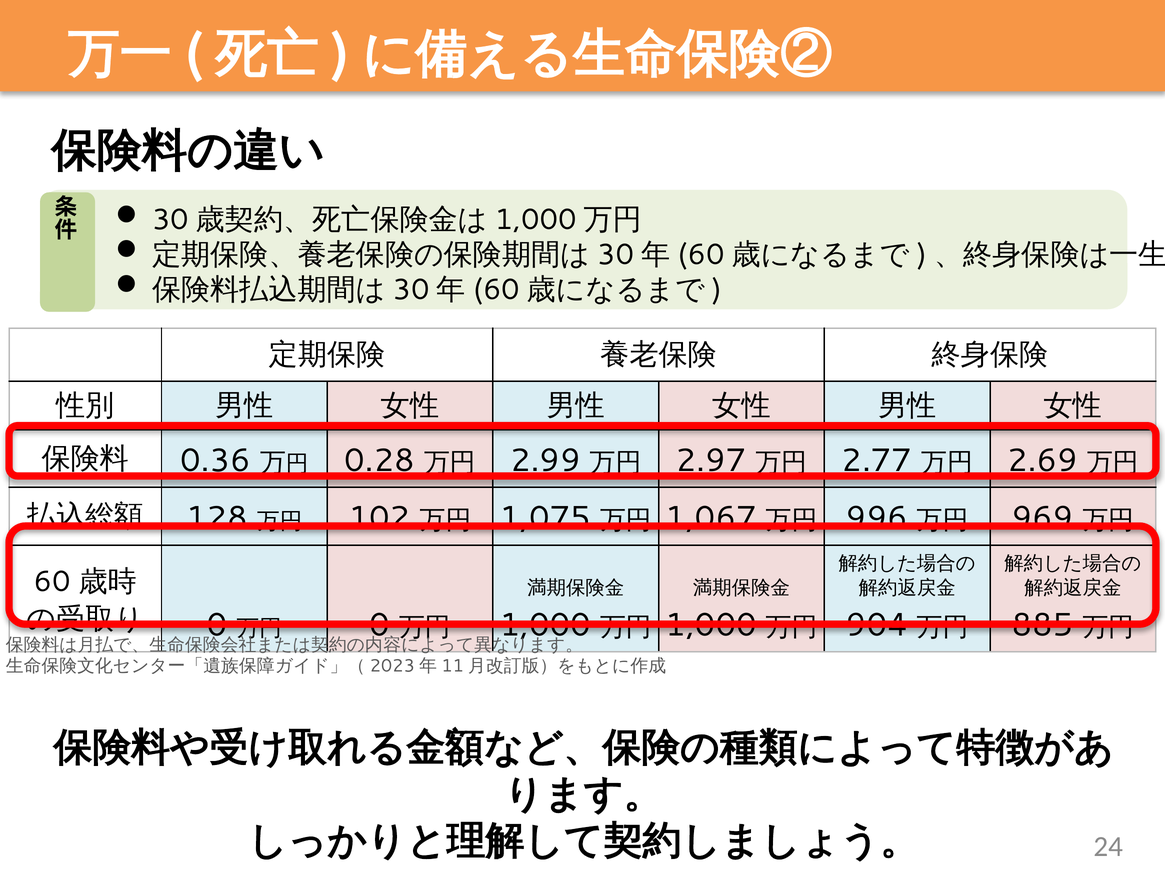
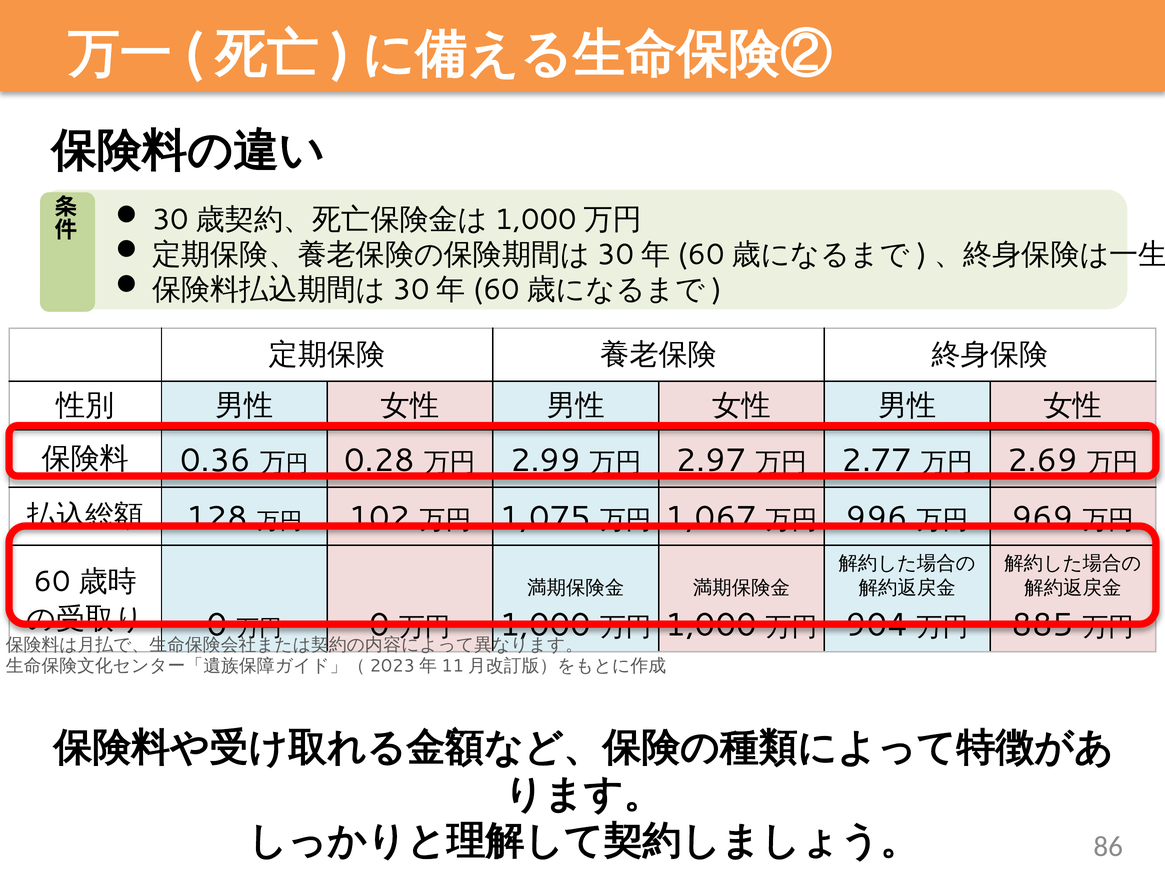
24: 24 -> 86 (1108, 846)
